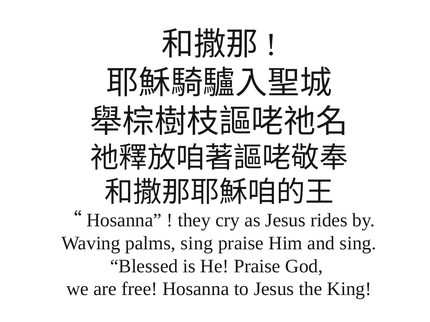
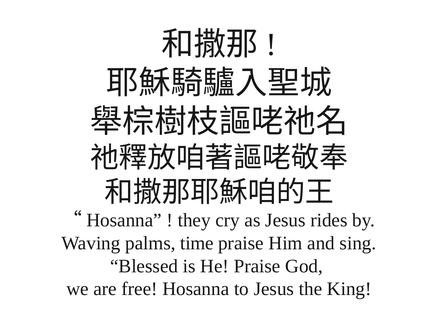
palms sing: sing -> time (197, 244)
